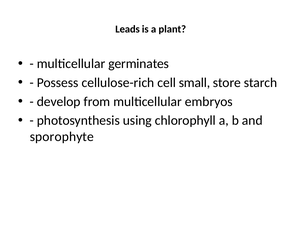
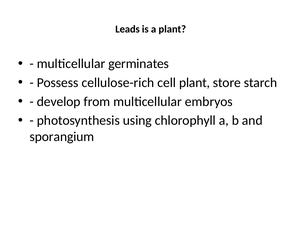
cell small: small -> plant (195, 83)
sporophyte: sporophyte -> sporangium (62, 137)
